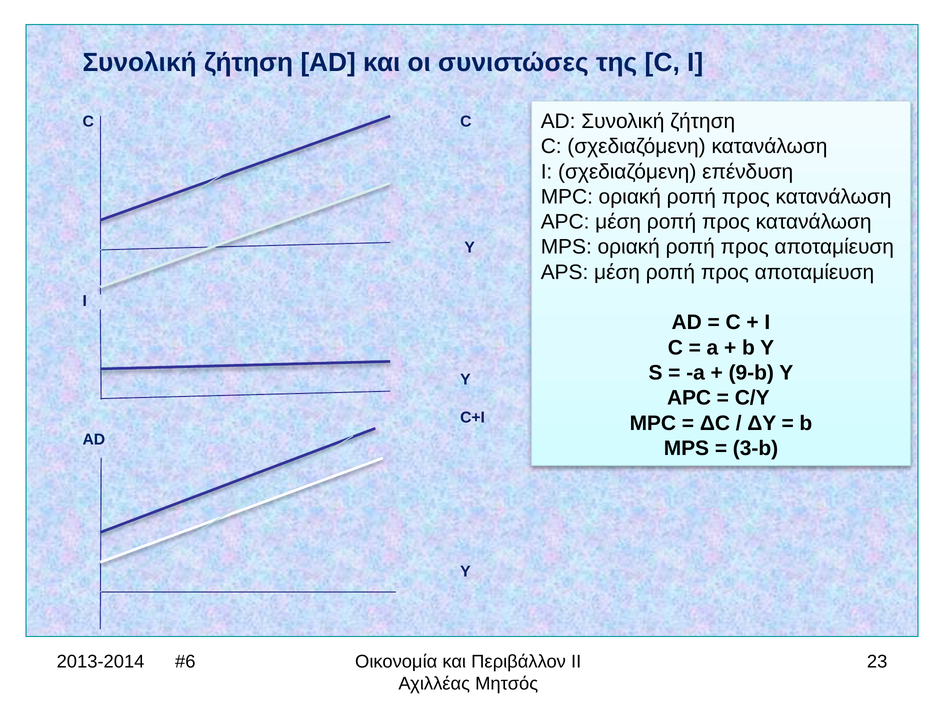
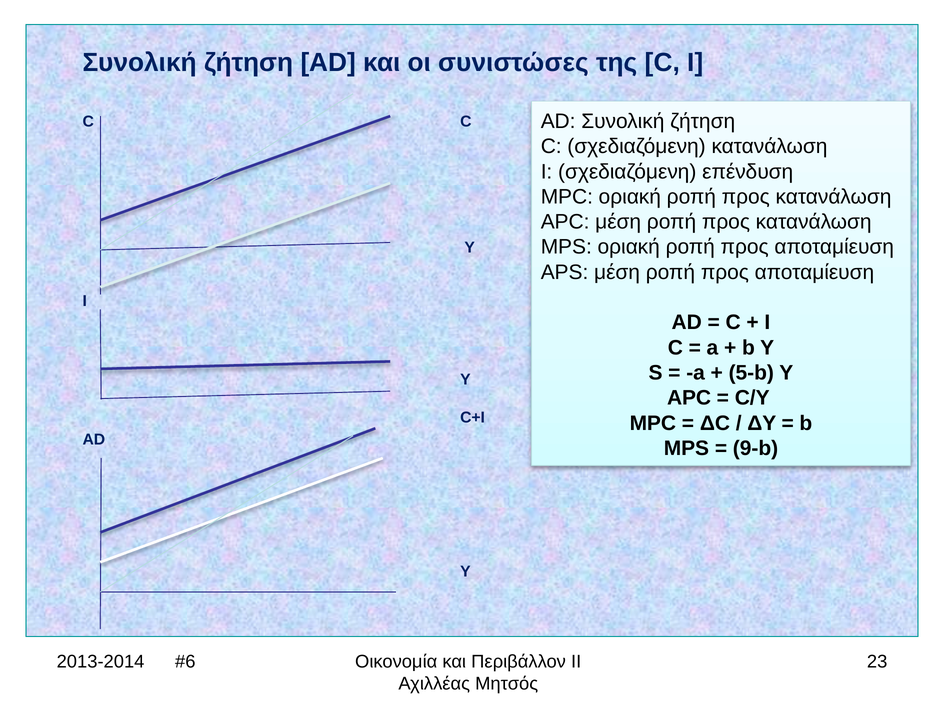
9-b: 9-b -> 5-b (751, 373)
3-b: 3-b -> 9-b (755, 448)
